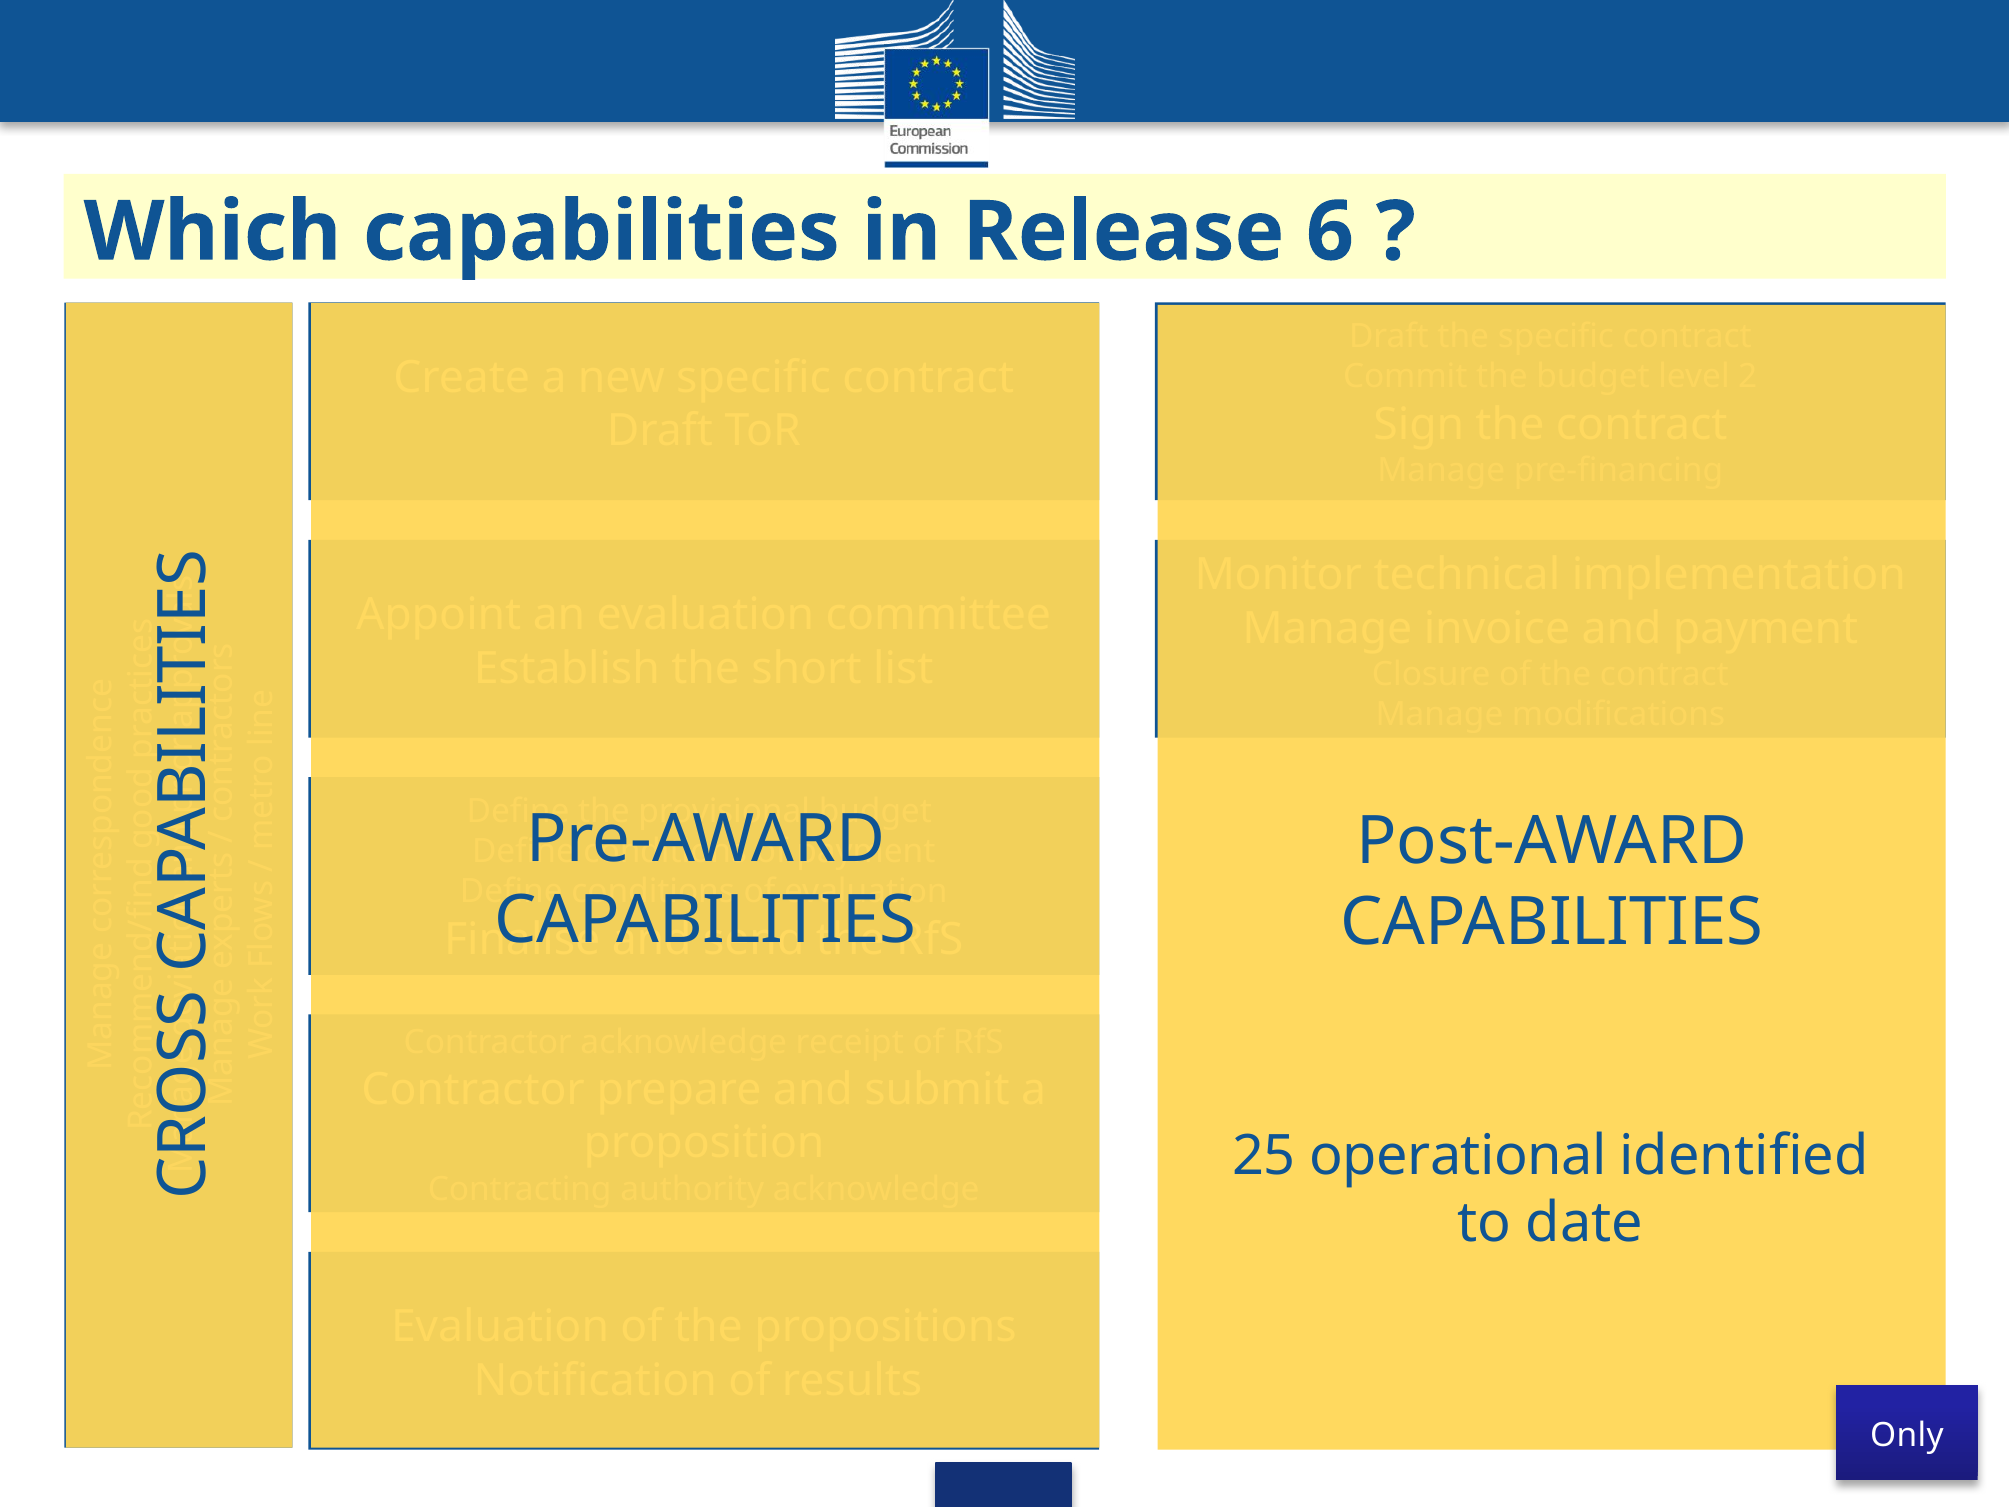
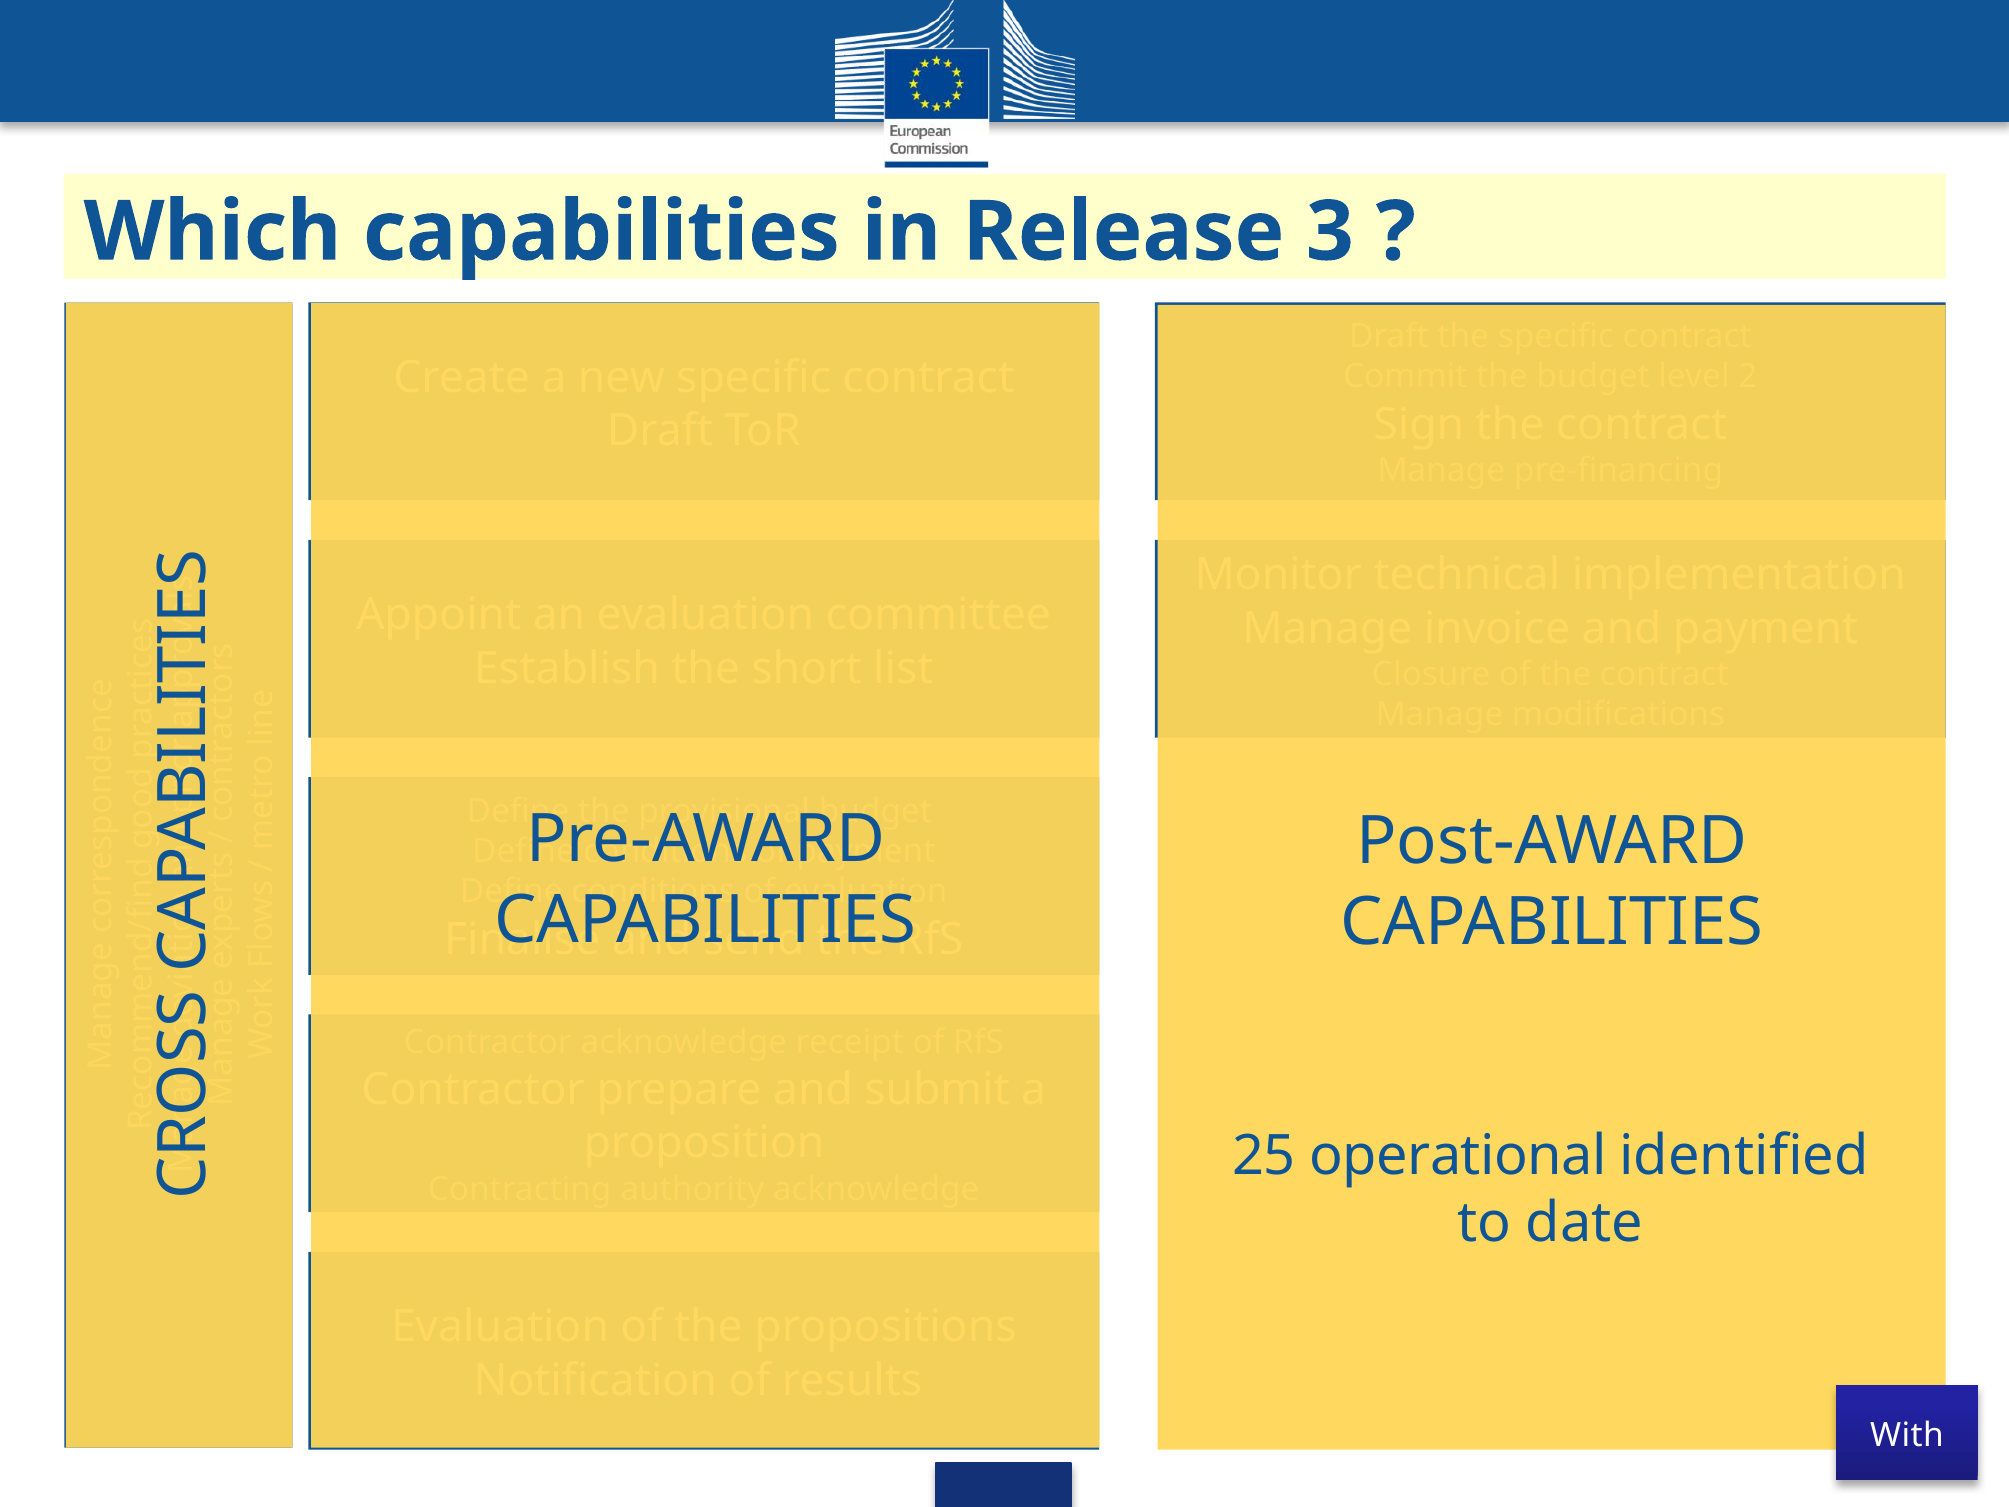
6: 6 -> 3 (1330, 232)
Only: Only -> With (1907, 1435)
